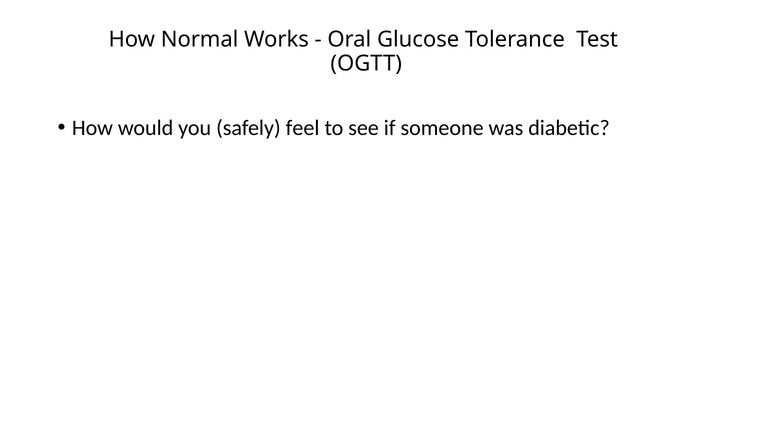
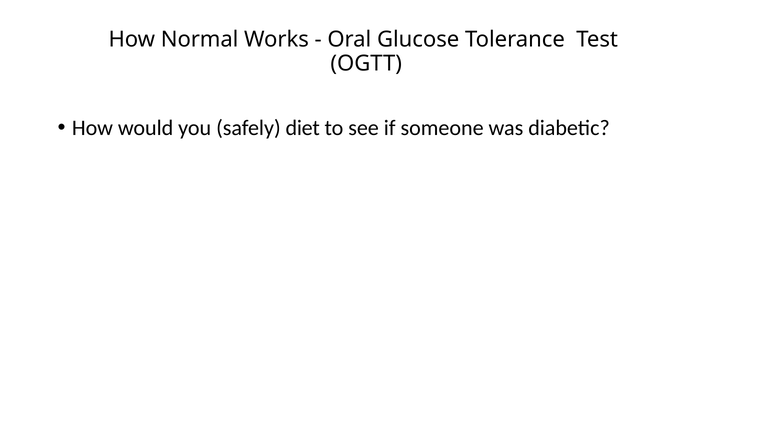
feel: feel -> diet (303, 128)
